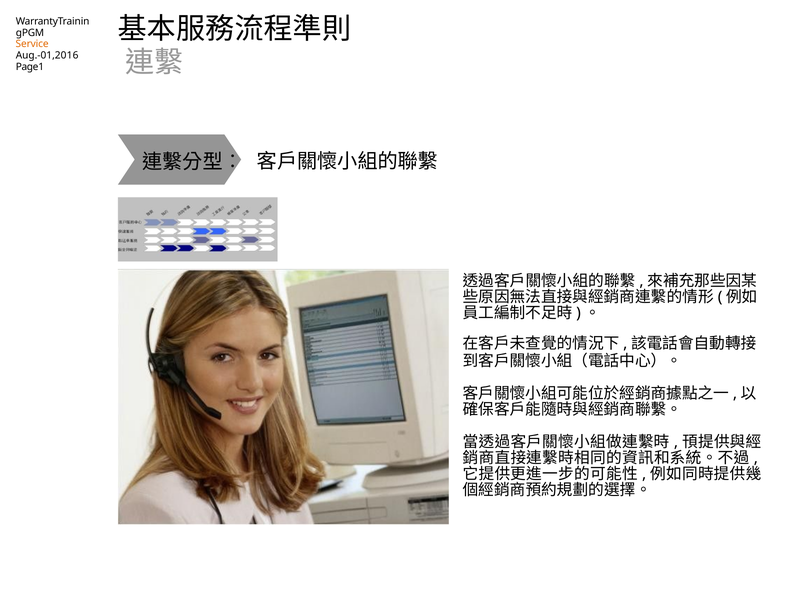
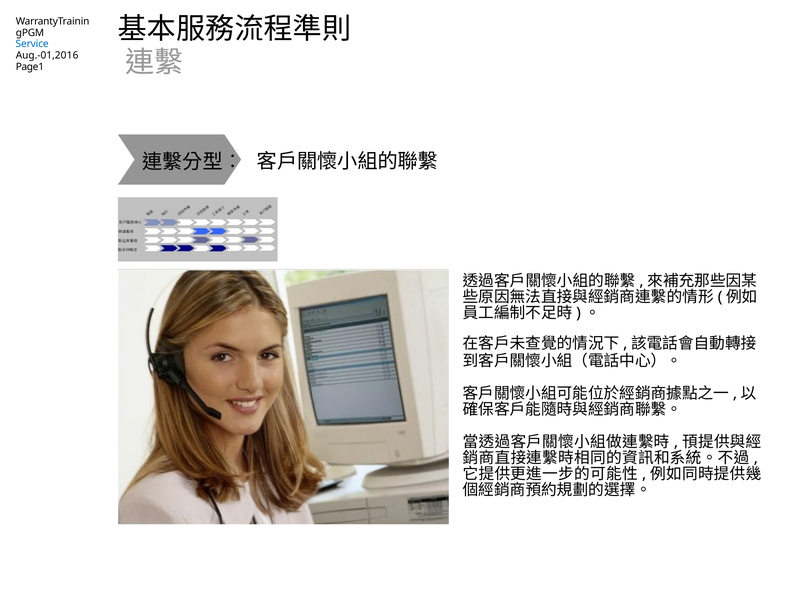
Service colour: orange -> blue (32, 44)
